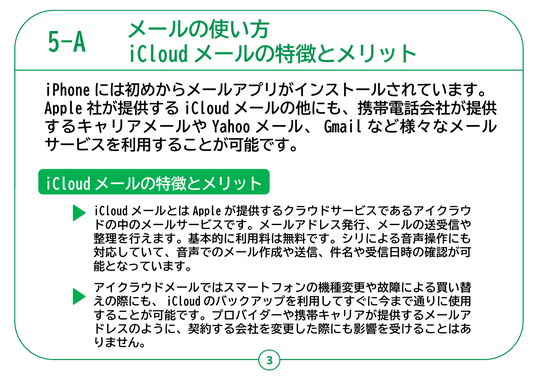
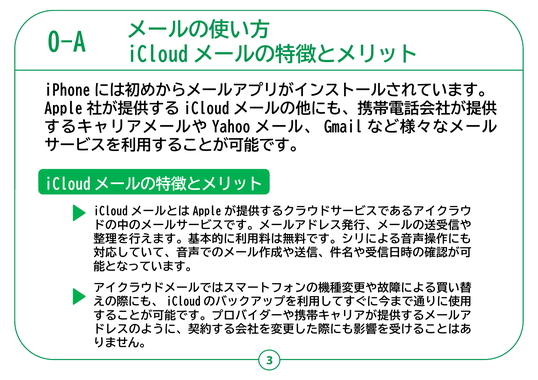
5-A: 5-A -> 0-A (67, 43)
